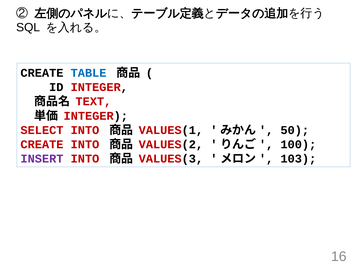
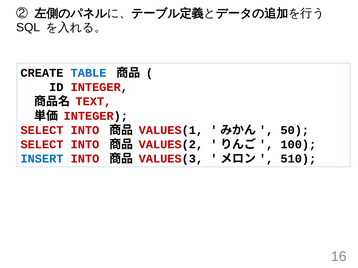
CREATE: CREATE -> SELECT (42, 145)
INSERT colour: purple -> blue (42, 159)
103: 103 -> 510 (298, 159)
